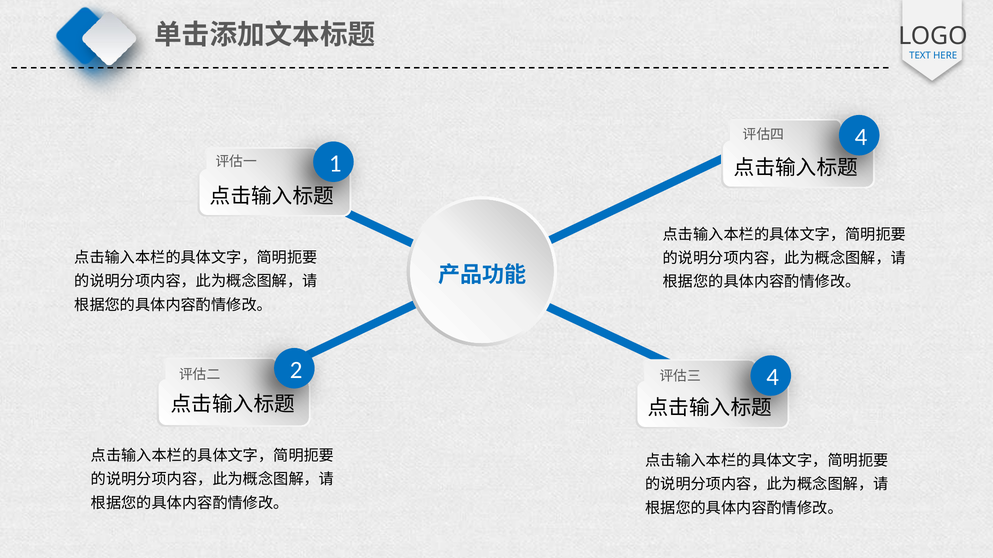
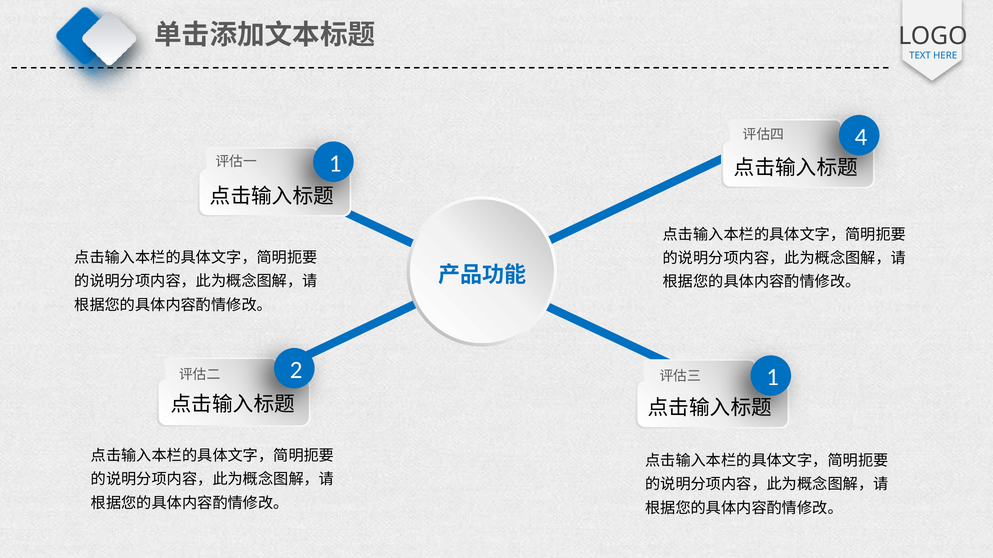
2 4: 4 -> 1 (773, 378)
